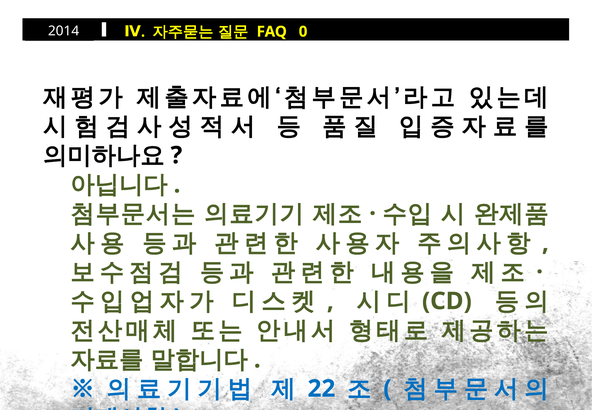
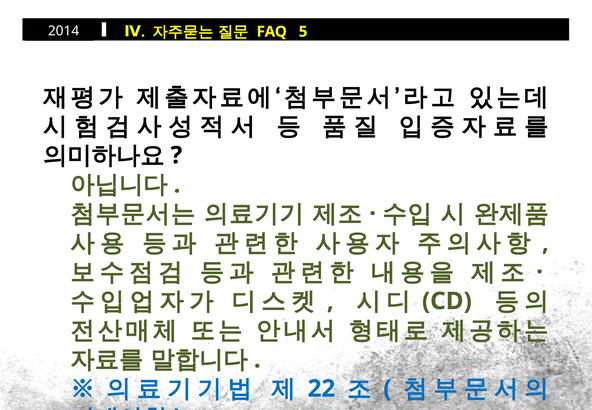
0: 0 -> 5 (303, 32)
